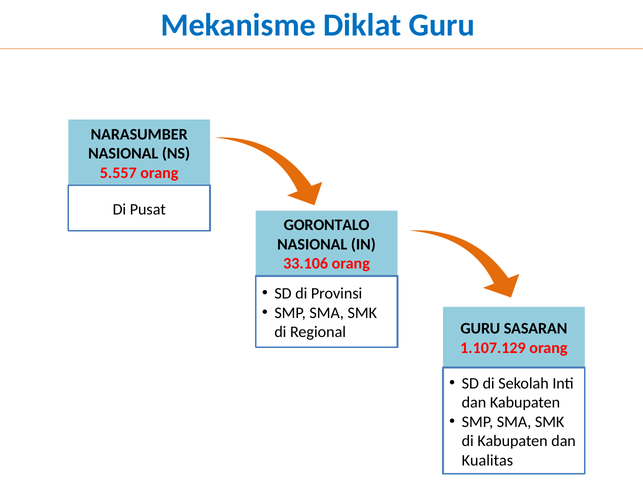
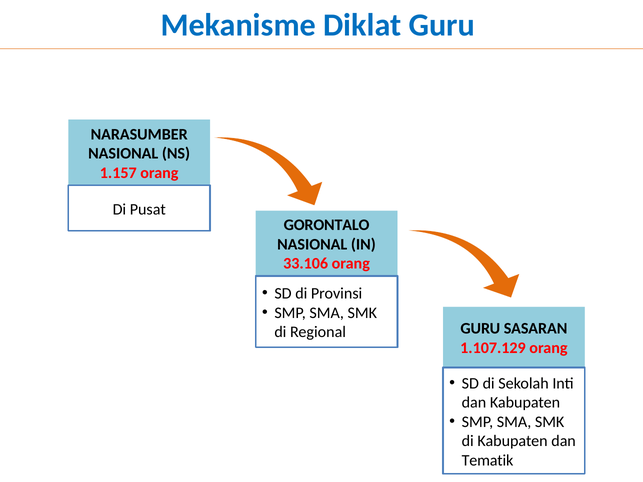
5.557: 5.557 -> 1.157 (118, 173)
Kualitas: Kualitas -> Tematik (487, 461)
